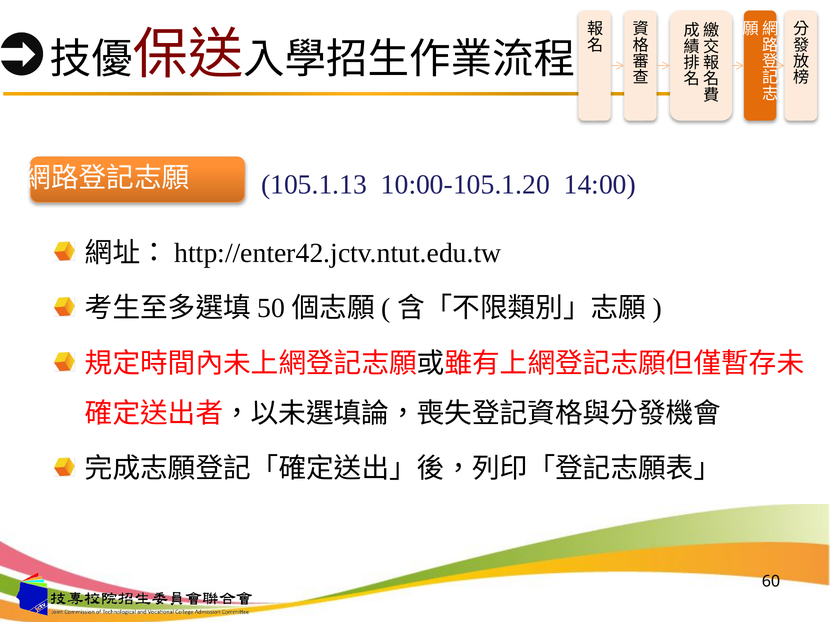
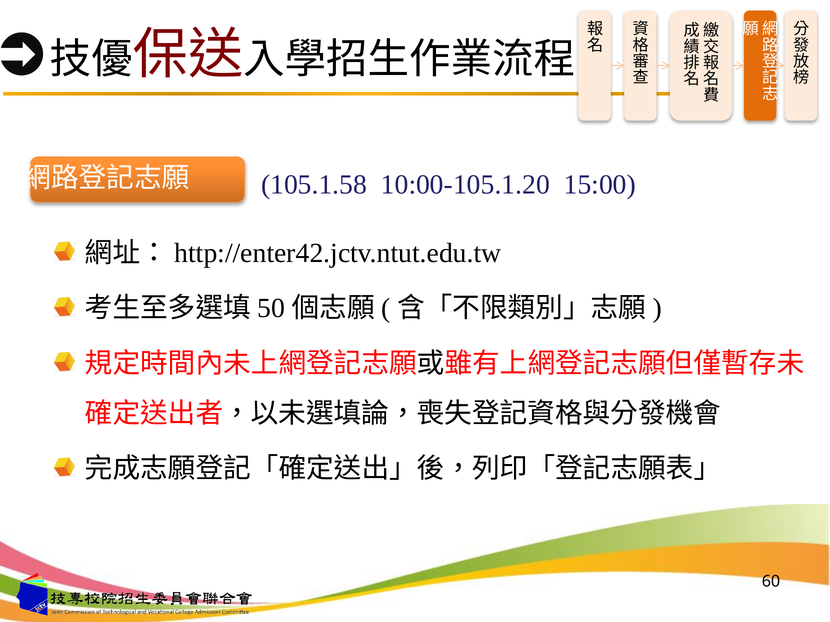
105.1.13: 105.1.13 -> 105.1.58 (314, 185)
14:00: 14:00 -> 15:00 (600, 185)
